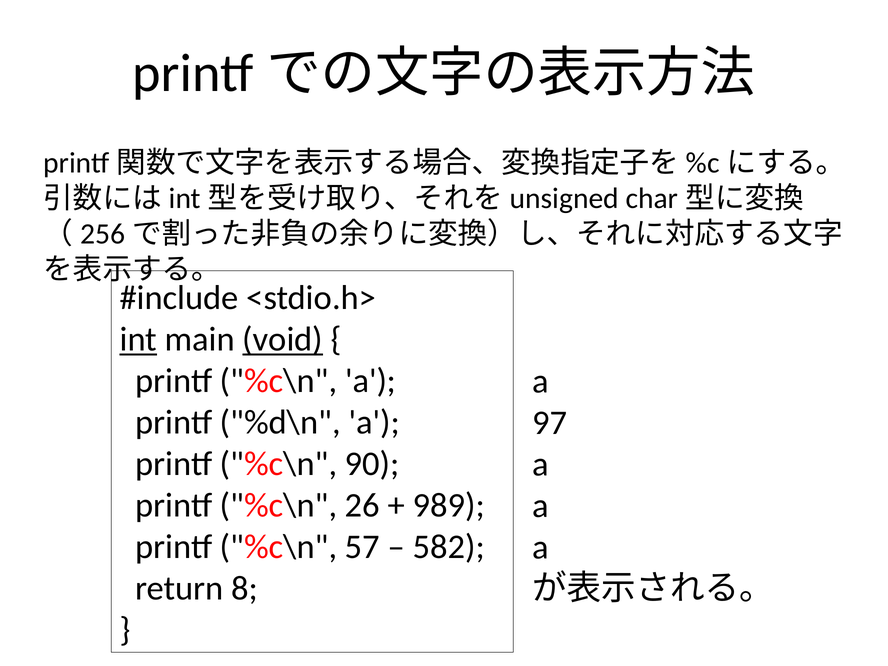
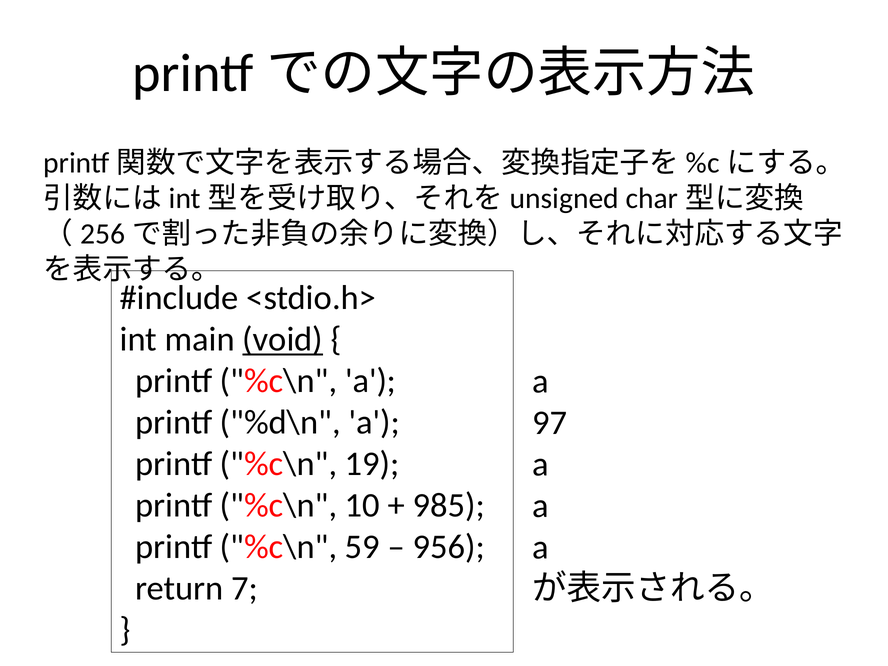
int underline: present -> none (138, 340)
90: 90 -> 19 (372, 464)
26: 26 -> 10 (362, 505)
989: 989 -> 985 (449, 505)
57: 57 -> 59 (362, 547)
582: 582 -> 956 (449, 547)
8: 8 -> 7 (245, 588)
